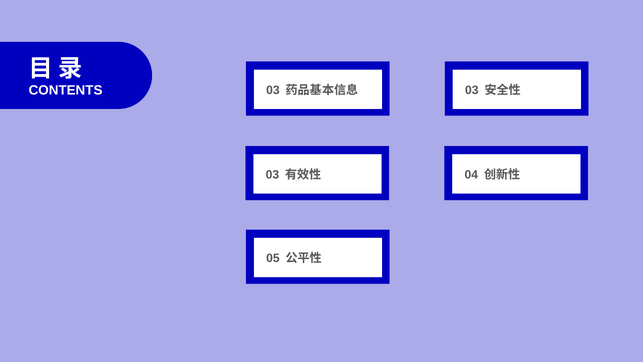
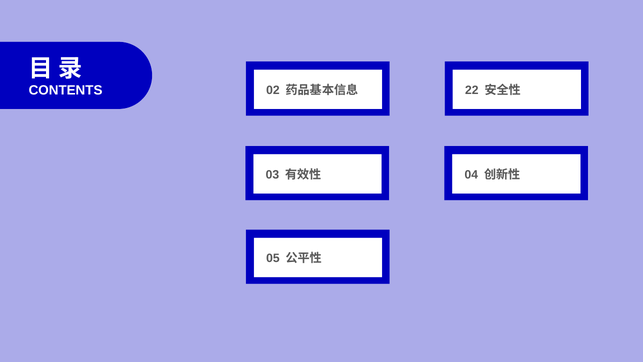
CONTENTS 03: 03 -> 02 (273, 90)
03: 03 -> 22 (472, 90)
